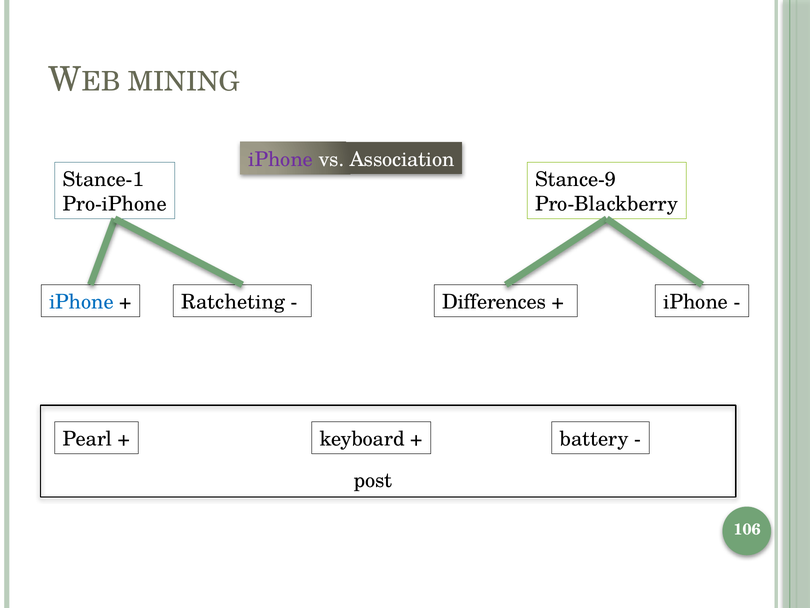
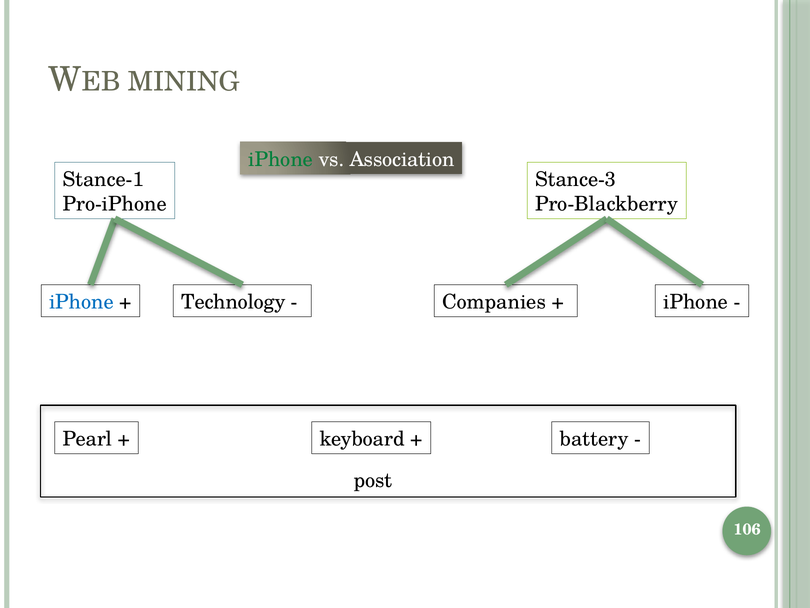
iPhone colour: purple -> green (281, 159)
Stance-9: Stance-9 -> Stance-3 (576, 180)
Ratcheting: Ratcheting -> Technology (233, 302)
Differences: Differences -> Companies (494, 302)
